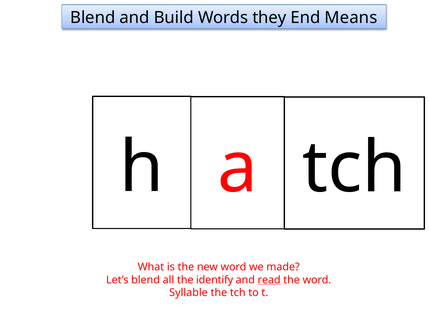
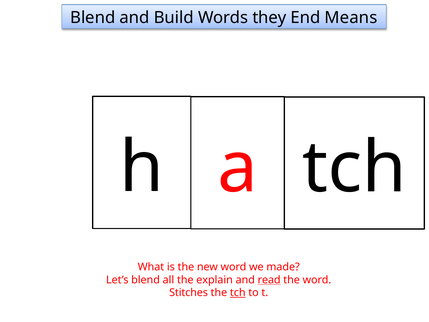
identify: identify -> explain (215, 280)
Syllable: Syllable -> Stitches (189, 293)
tch underline: none -> present (238, 293)
